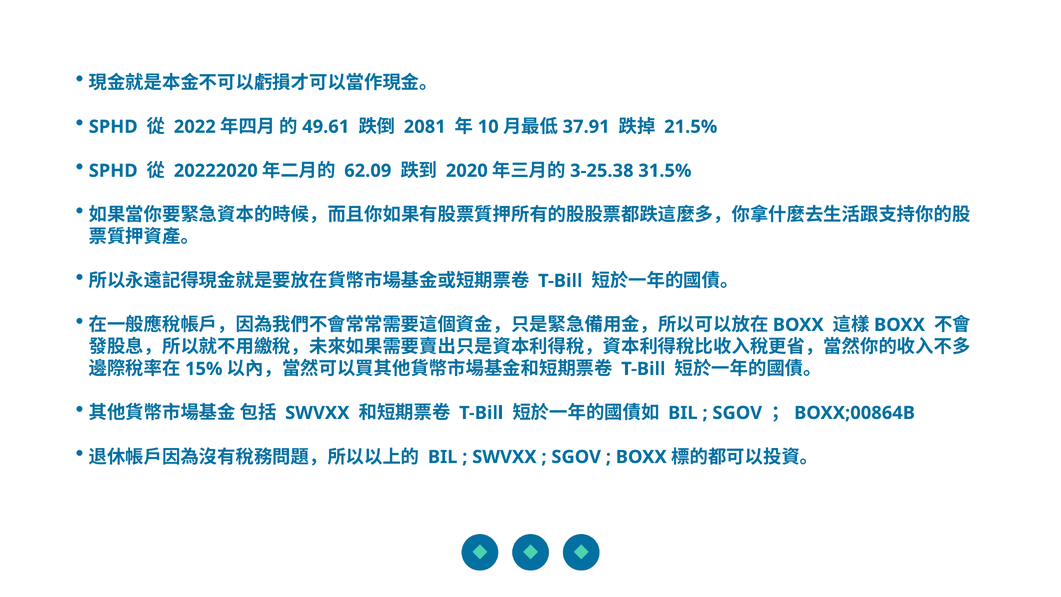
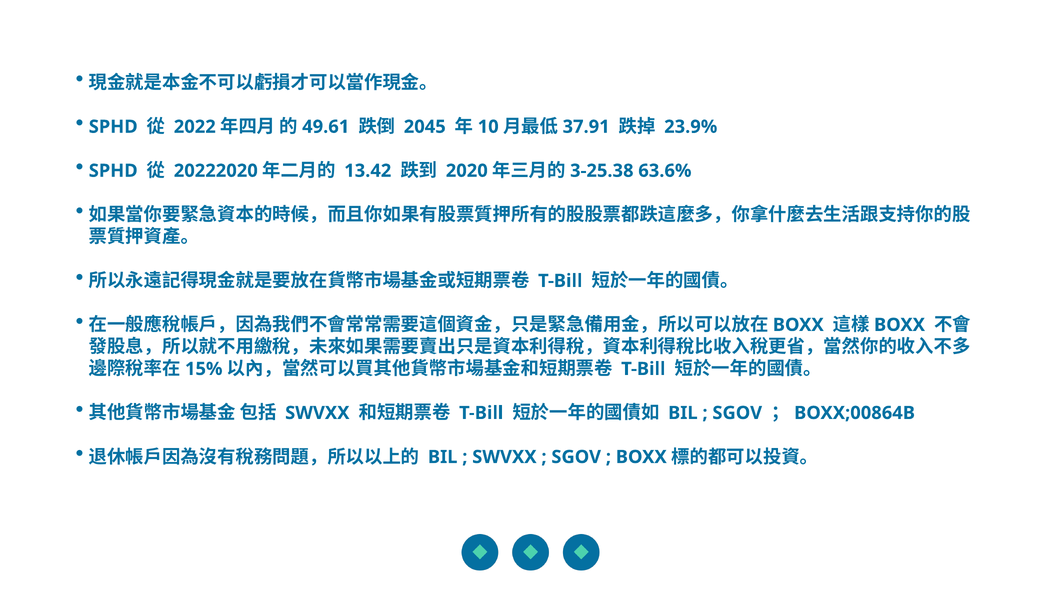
2081: 2081 -> 2045 (425, 127)
21.5%: 21.5% -> 23.9% (691, 127)
62.09: 62.09 -> 13.42 (368, 171)
31.5%: 31.5% -> 63.6% (665, 171)
